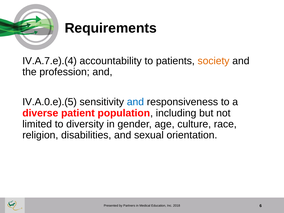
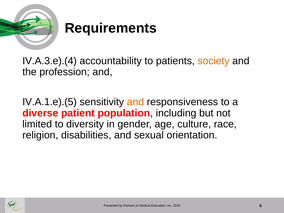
IV.A.7.e).(4: IV.A.7.e).(4 -> IV.A.3.e).(4 (50, 61)
IV.A.0.e).(5: IV.A.0.e).(5 -> IV.A.1.e).(5 (50, 102)
and colour: blue -> orange (135, 102)
